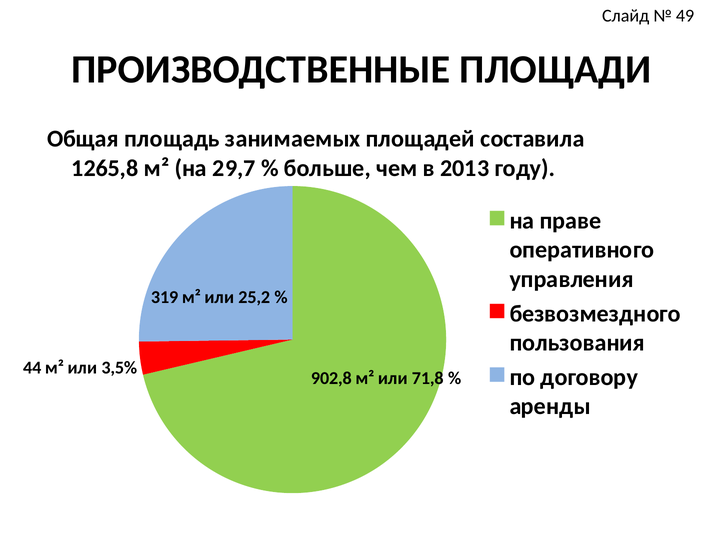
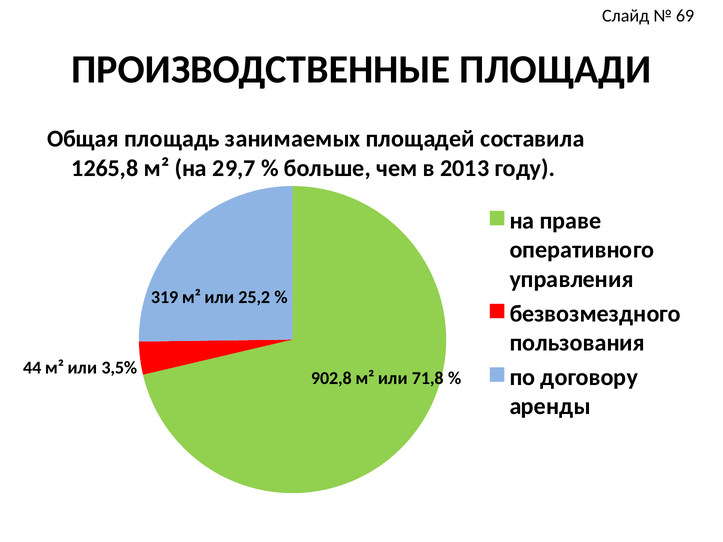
49: 49 -> 69 (685, 16)
